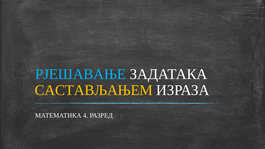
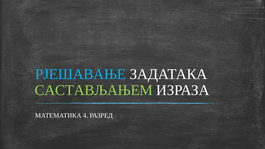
САСТАВЉАЊЕМ colour: yellow -> light green (94, 90)
